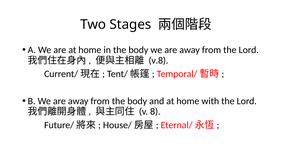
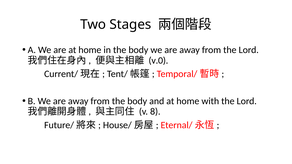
v.8: v.8 -> v.0 (158, 61)
